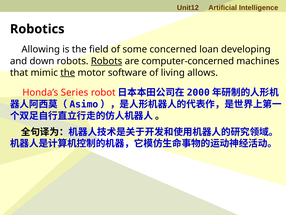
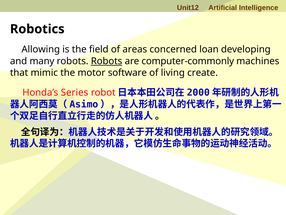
some: some -> areas (135, 49)
down: down -> many (42, 61)
computer-concerned: computer-concerned -> computer-commonly (188, 61)
the underline: present -> none (68, 72)
allows: allows -> create (203, 72)
